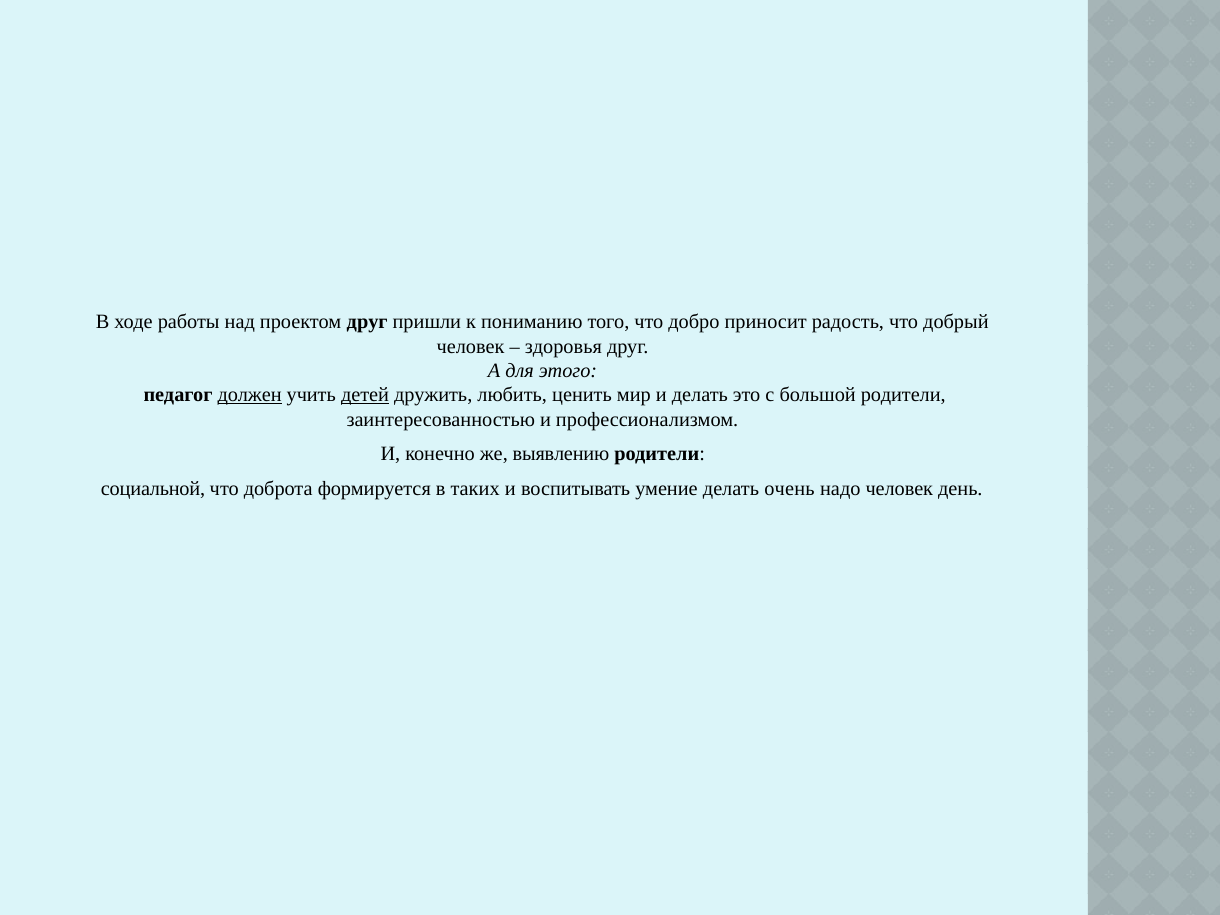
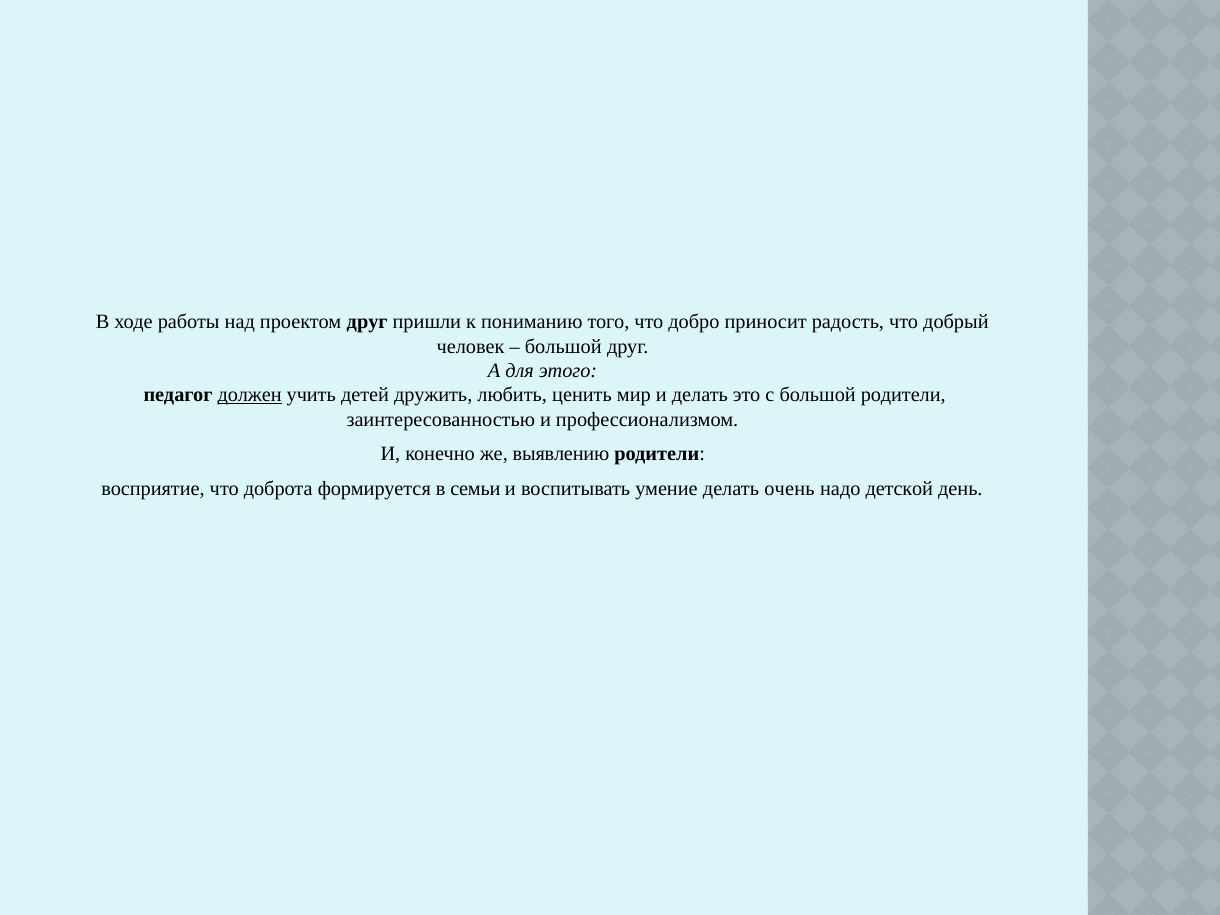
здоровья: здоровья -> большой (563, 346)
детей underline: present -> none (365, 395)
социальной: социальной -> восприятие (153, 489)
таких: таких -> семьи (475, 489)
надо человек: человек -> детской (899, 489)
